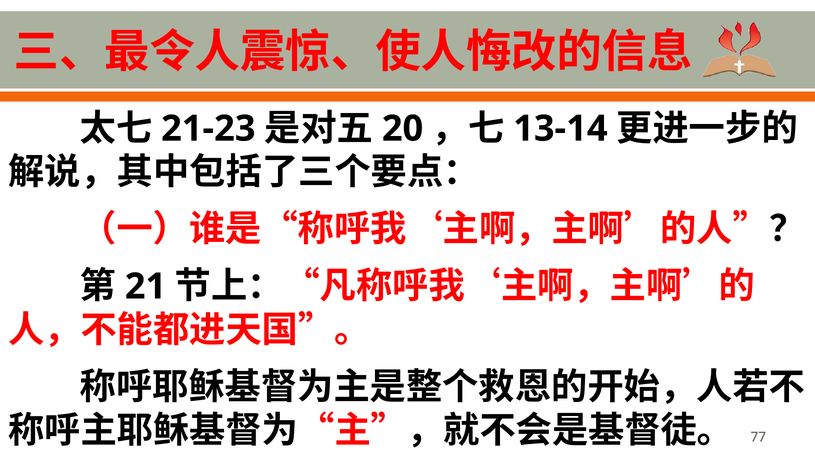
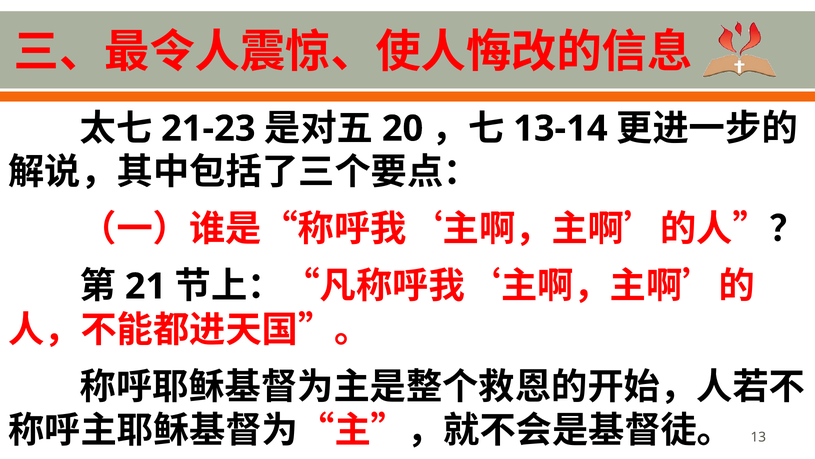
77: 77 -> 13 (758, 437)
